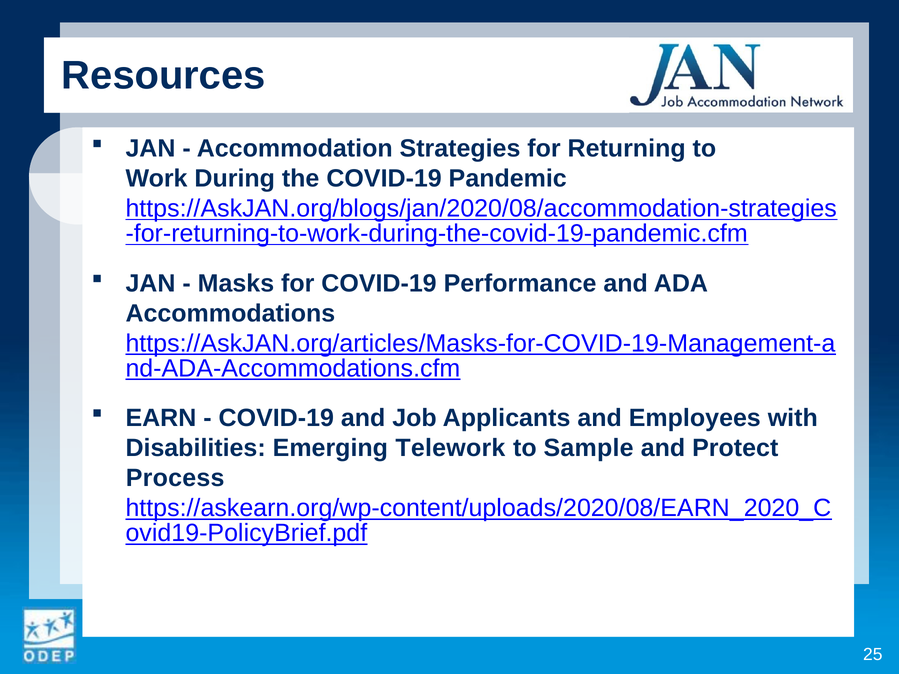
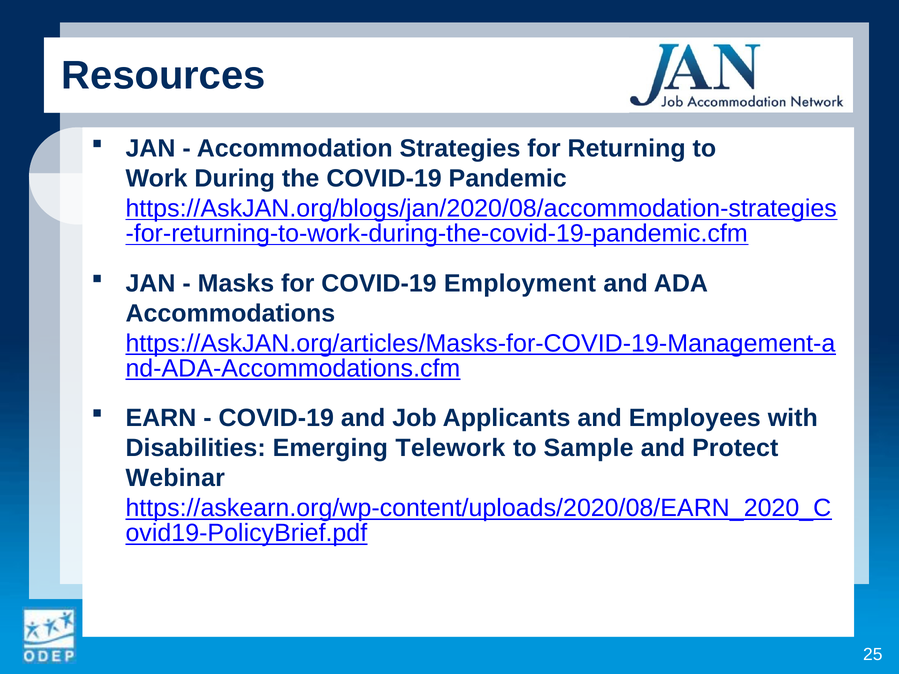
Performance: Performance -> Employment (520, 283)
Process: Process -> Webinar (175, 478)
